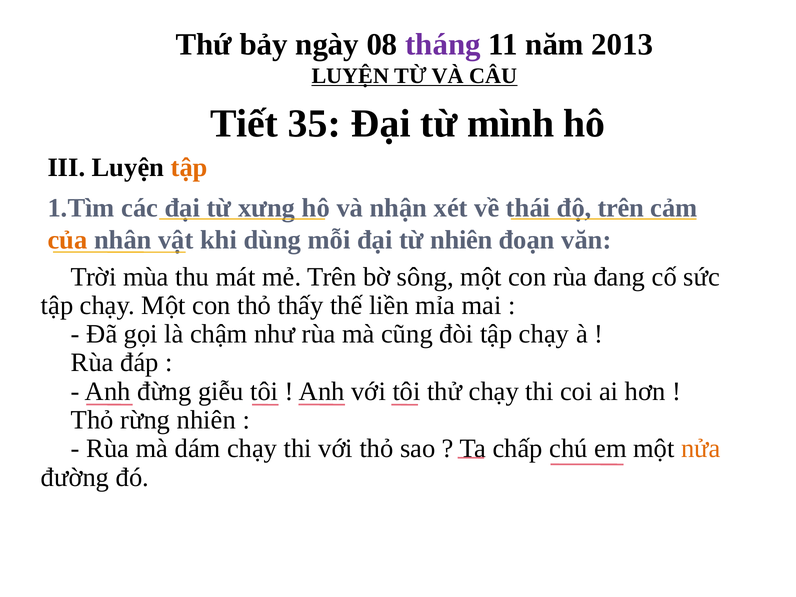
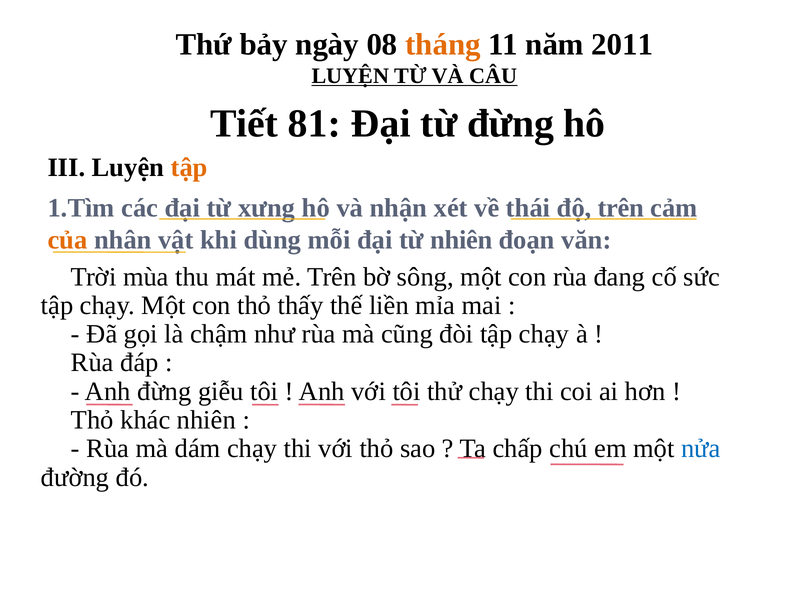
tháng colour: purple -> orange (443, 45)
2013: 2013 -> 2011 (622, 45)
35: 35 -> 81 (315, 123)
từ mình: mình -> đừng (511, 123)
rừng: rừng -> khác (145, 420)
nửa colour: orange -> blue (701, 449)
